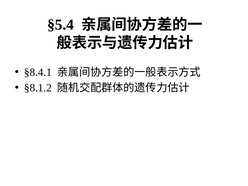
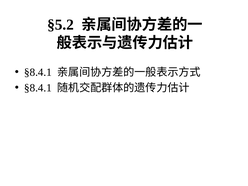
§5.4: §5.4 -> §5.2 (61, 25)
§8.1.2: §8.1.2 -> §8.4.1 (38, 88)
